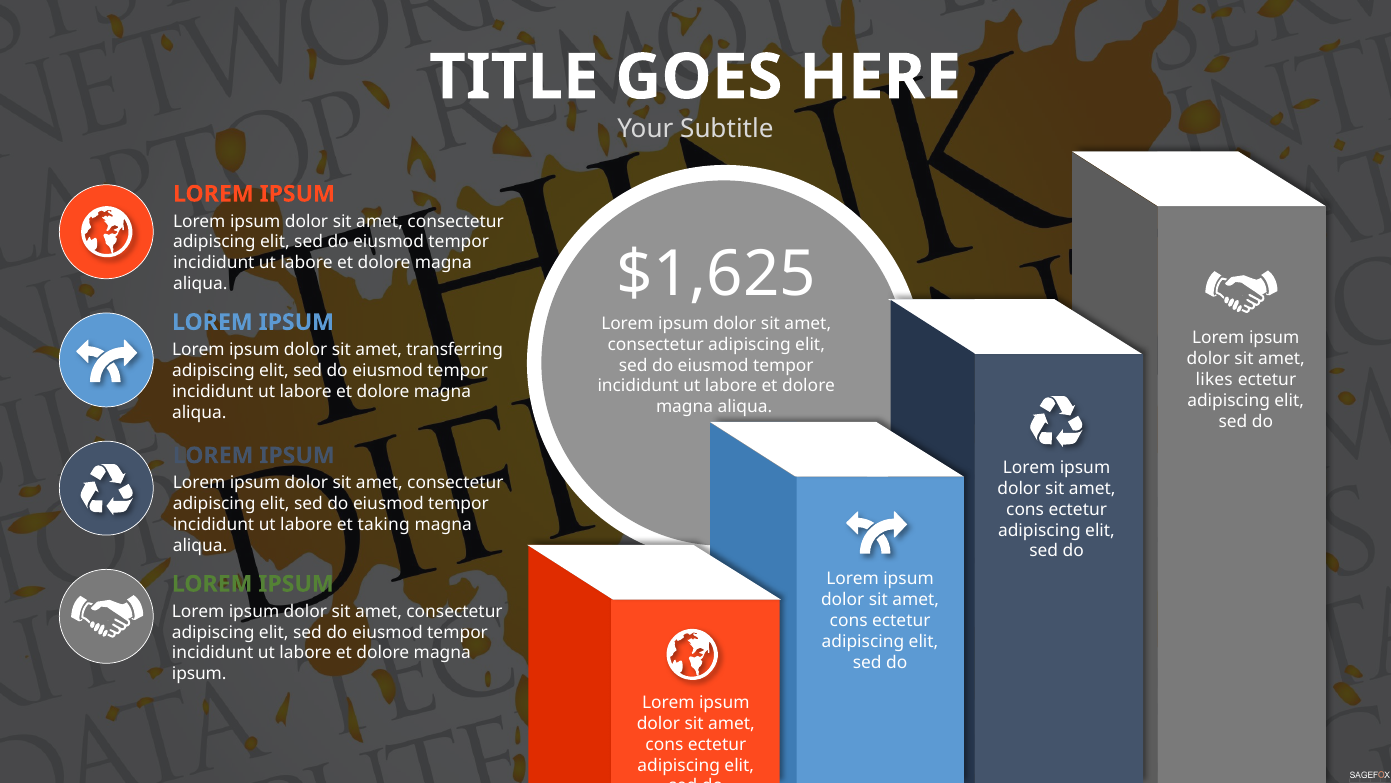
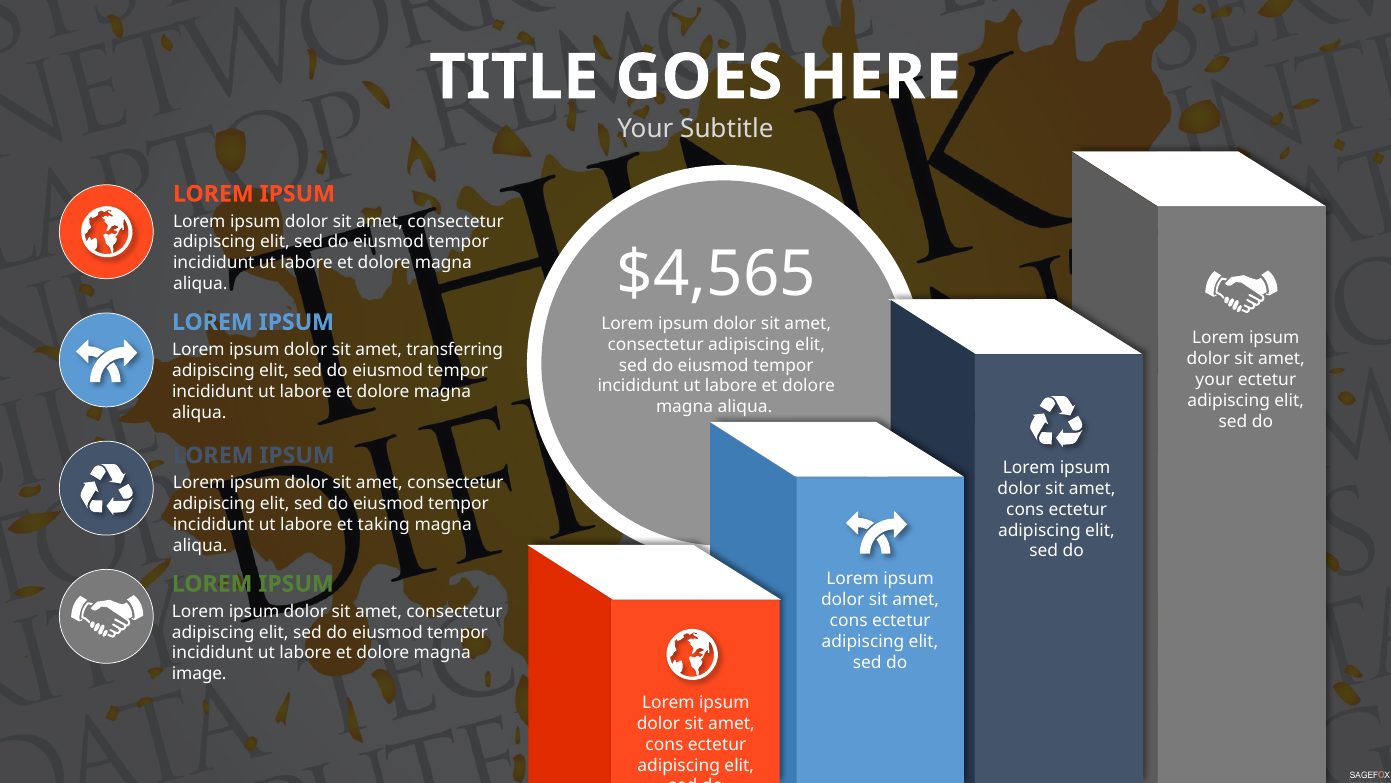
$1,625: $1,625 -> $4,565 (716, 274)
likes: likes -> your (1214, 380)
ipsum: ipsum -> image (199, 674)
